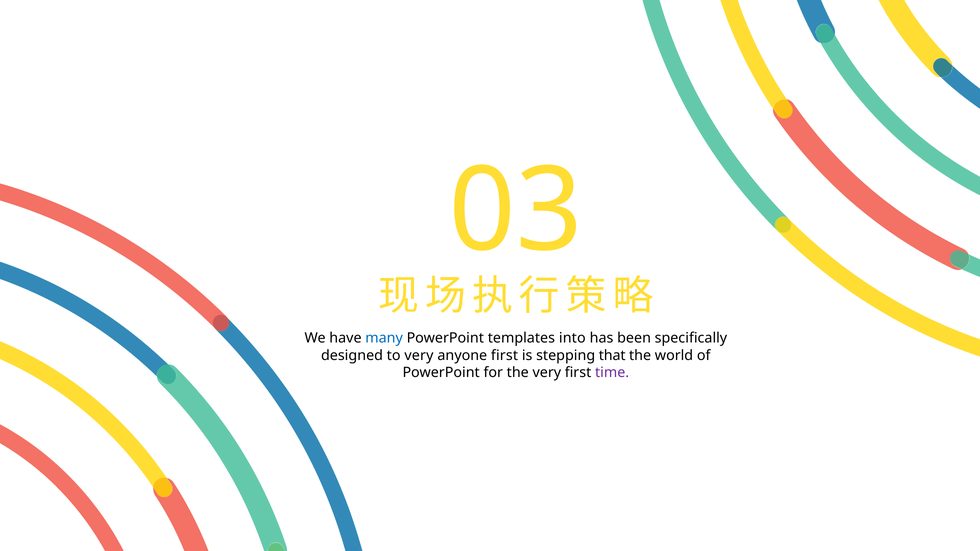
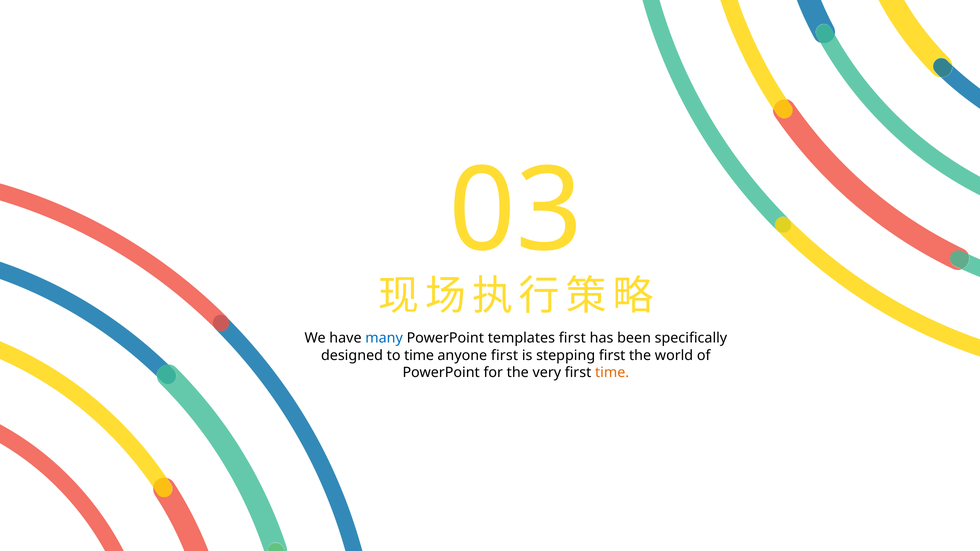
templates into: into -> first (572, 338)
to very: very -> time (419, 355)
stepping that: that -> first (612, 355)
time colour: purple -> orange (612, 373)
